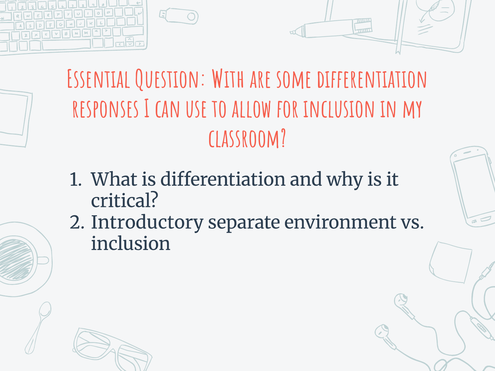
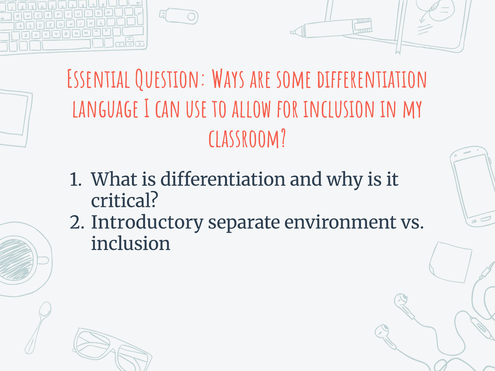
With: With -> Ways (228, 80)
responses: responses -> language (105, 109)
